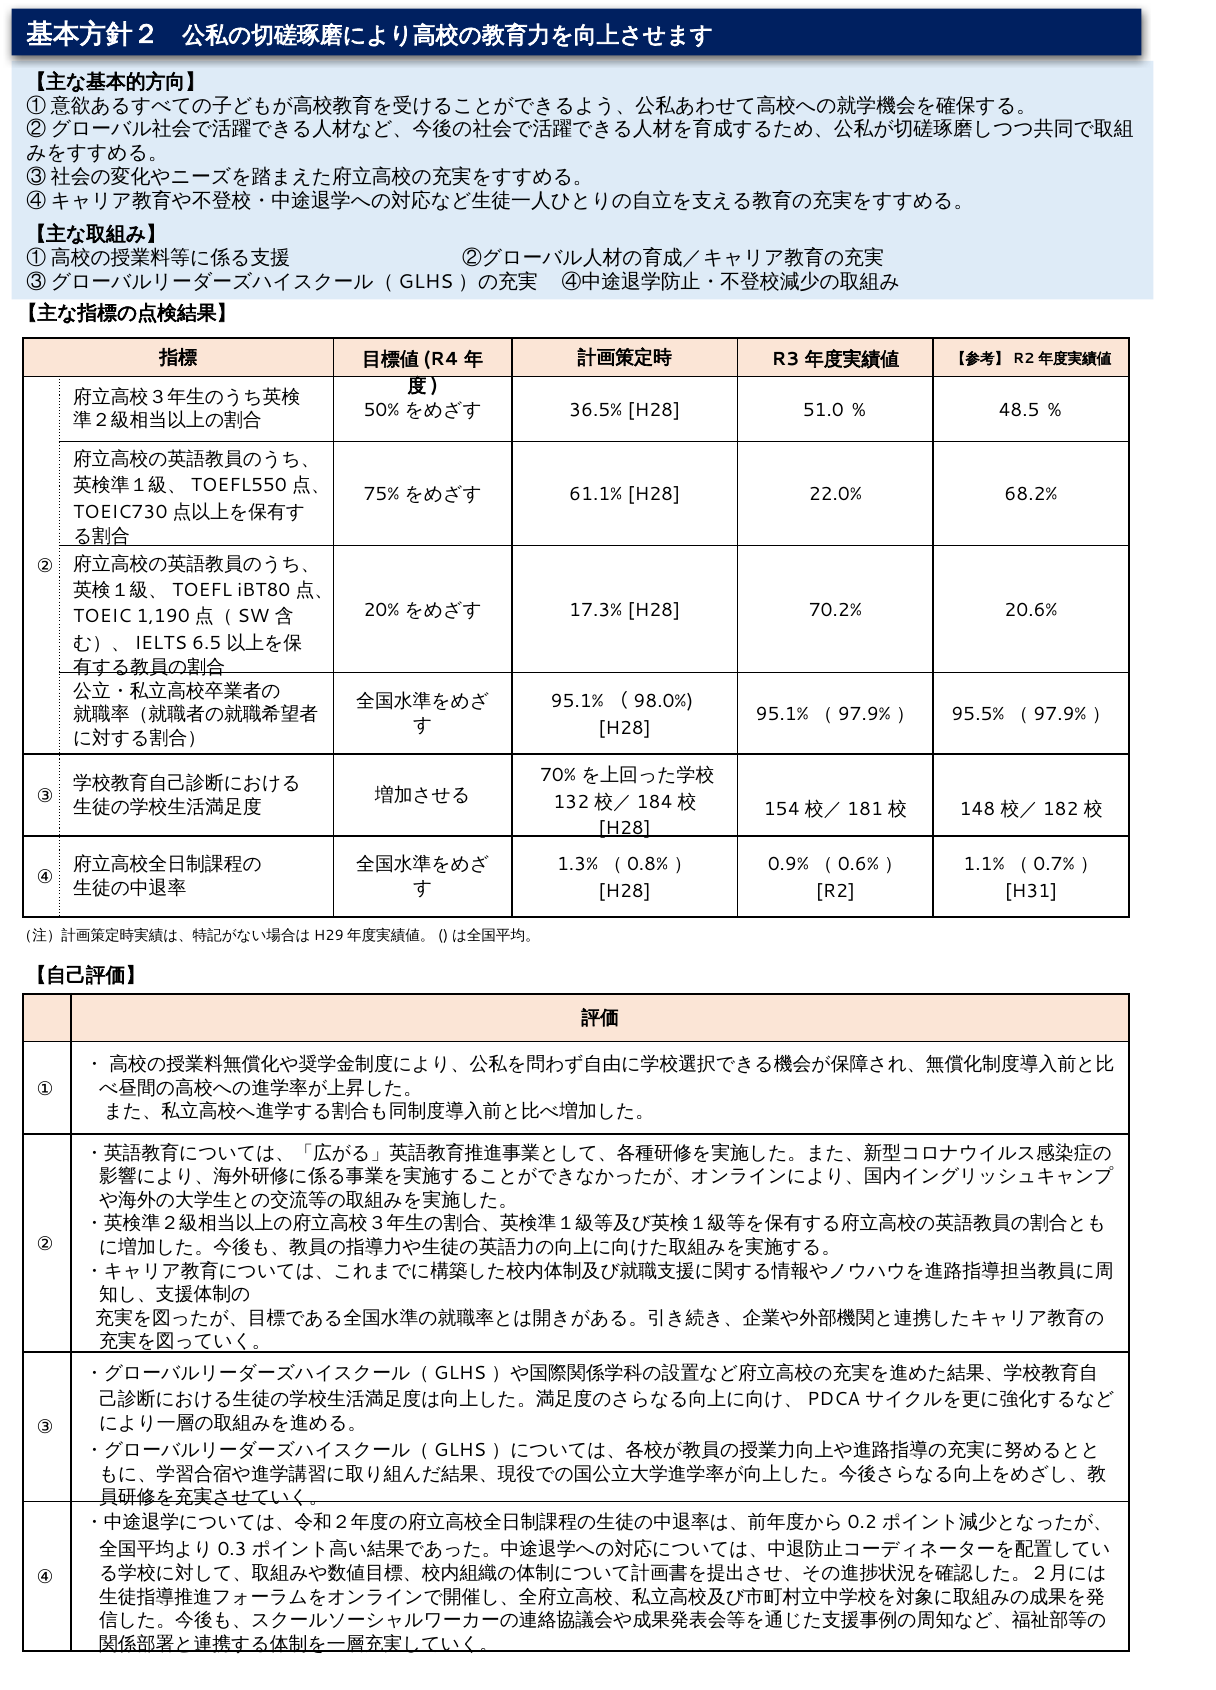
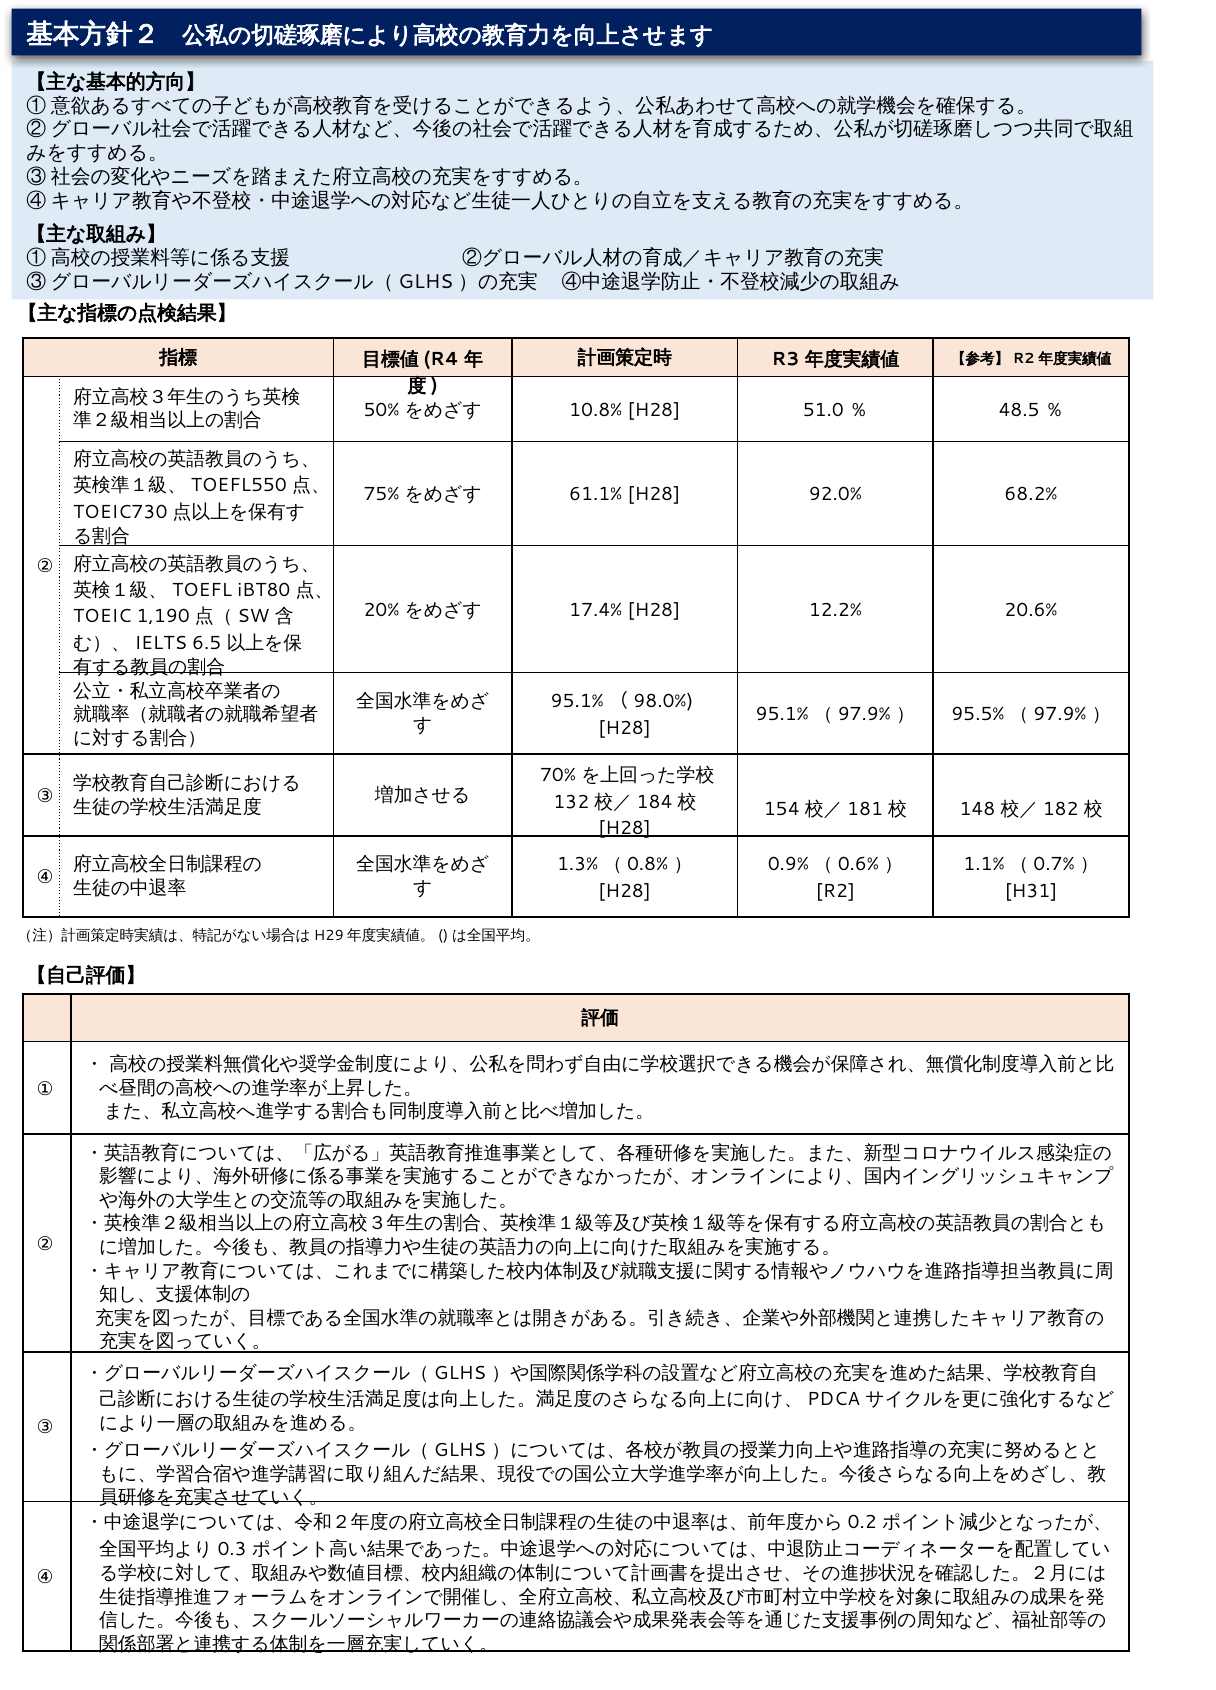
36.5%: 36.5% -> 10.8% (596, 410)
22.0%: 22.0% -> 92.0% (835, 494)
17.3%: 17.3% -> 17.4% (596, 610)
70.2%: 70.2% -> 12.2% (835, 610)
